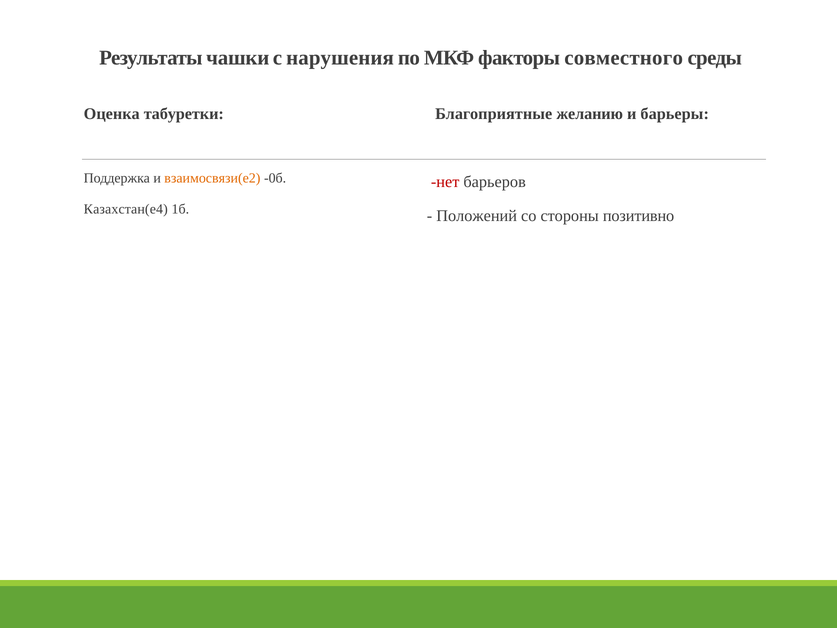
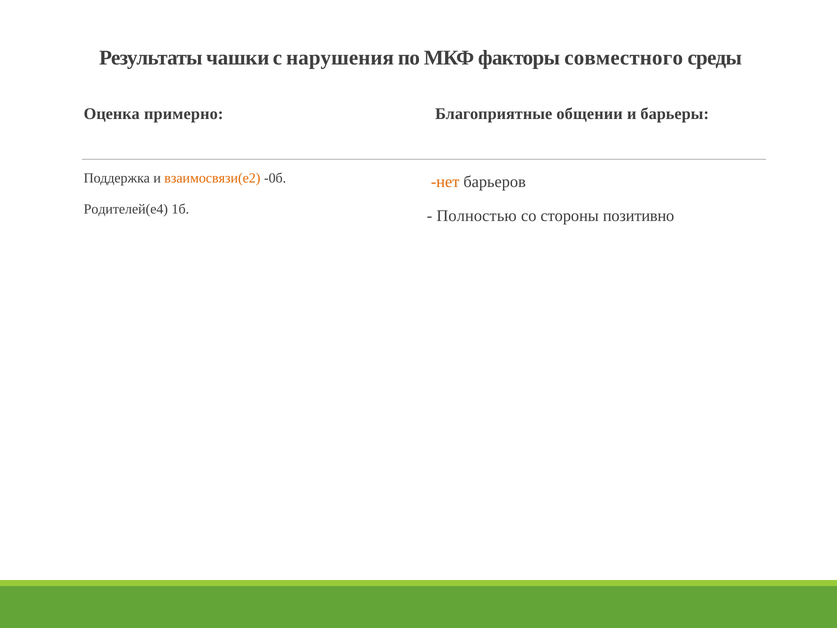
табуретки: табуретки -> примерно (184, 114)
желанию: желанию -> общении (590, 114)
нет colour: red -> orange (445, 182)
Казахстан(е4: Казахстан(е4 -> Родителей(е4 (126, 209)
Положений: Положений -> Полностью (477, 216)
